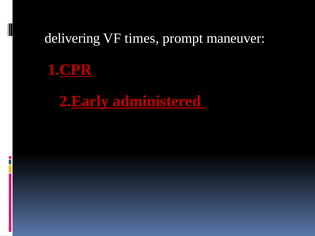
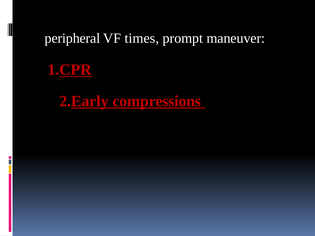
delivering: delivering -> peripheral (72, 38)
administered: administered -> compressions (157, 101)
